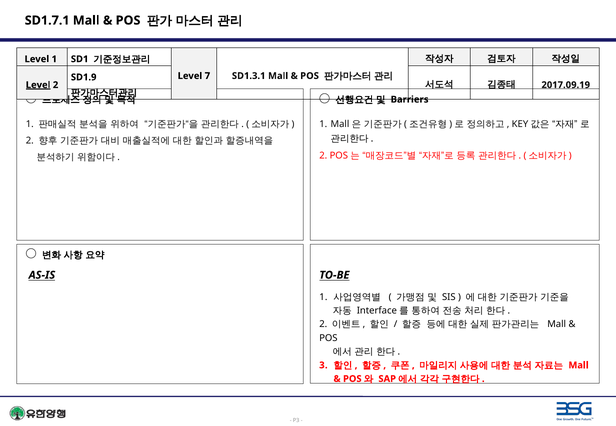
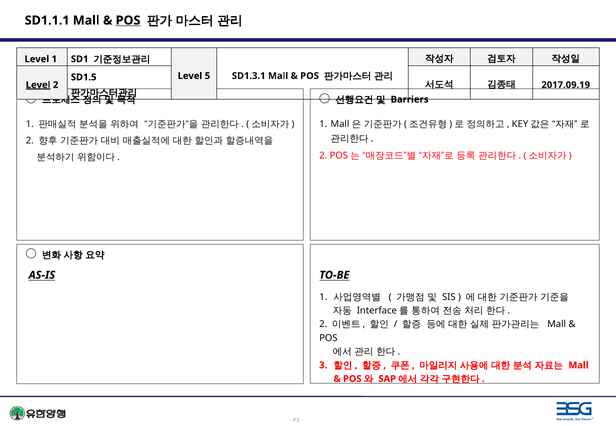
SD1.7.1: SD1.7.1 -> SD1.1.1 (47, 20)
POS underline: none -> present (128, 20)
7: 7 -> 5 (207, 76)
SD1.9: SD1.9 -> SD1.5 (84, 77)
